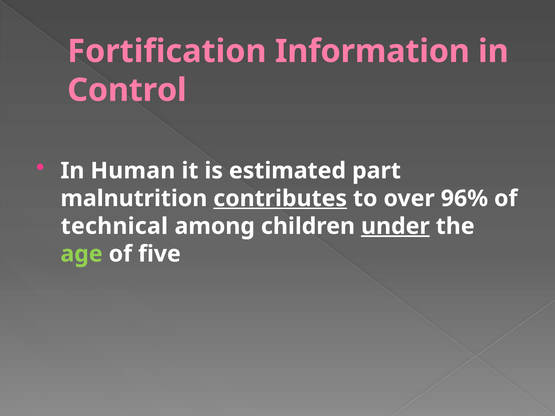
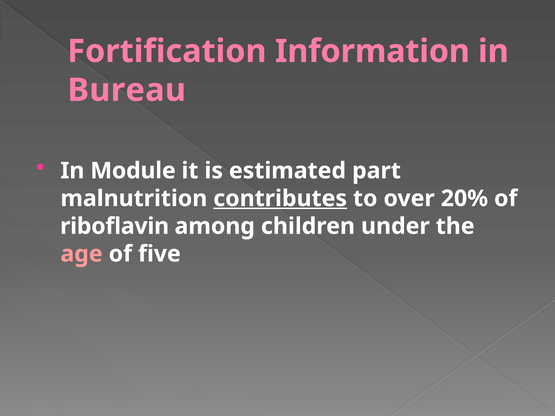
Control: Control -> Bureau (127, 90)
Human: Human -> Module (133, 171)
96%: 96% -> 20% (464, 199)
technical: technical -> riboflavin (115, 226)
under underline: present -> none (395, 226)
age colour: light green -> pink (82, 254)
